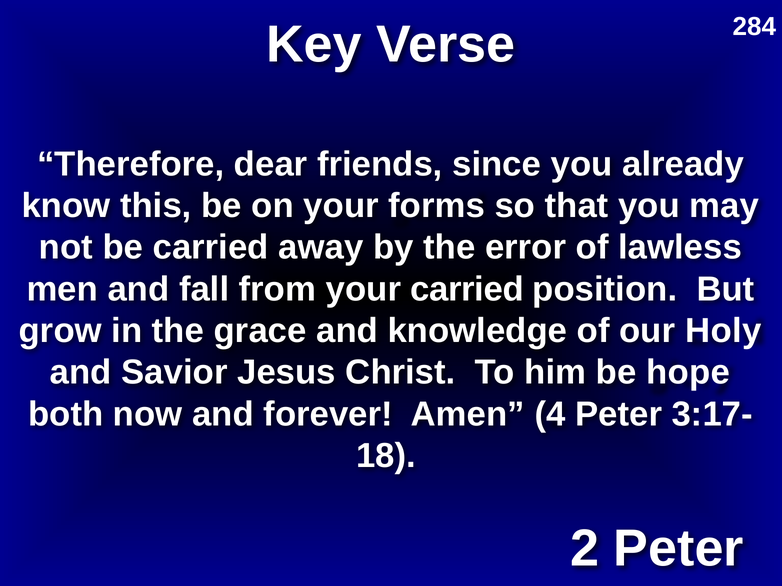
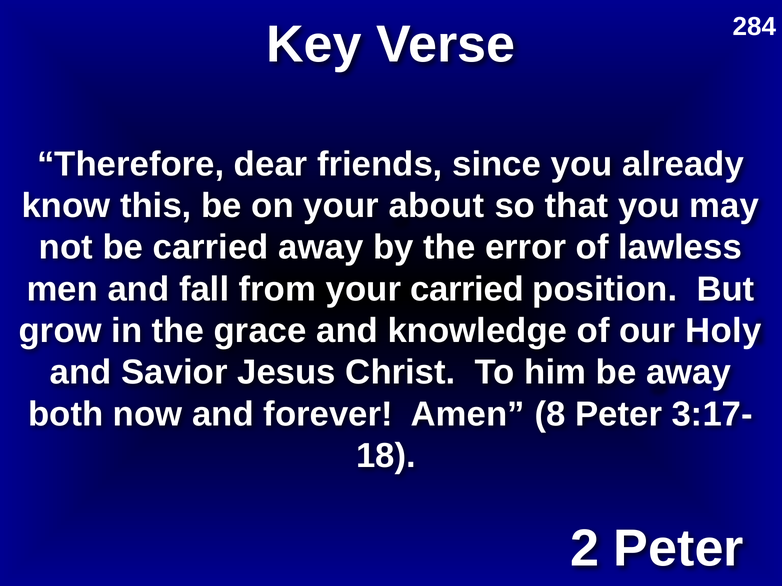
forms: forms -> about (436, 206)
be hope: hope -> away (688, 373)
4: 4 -> 8 (550, 415)
